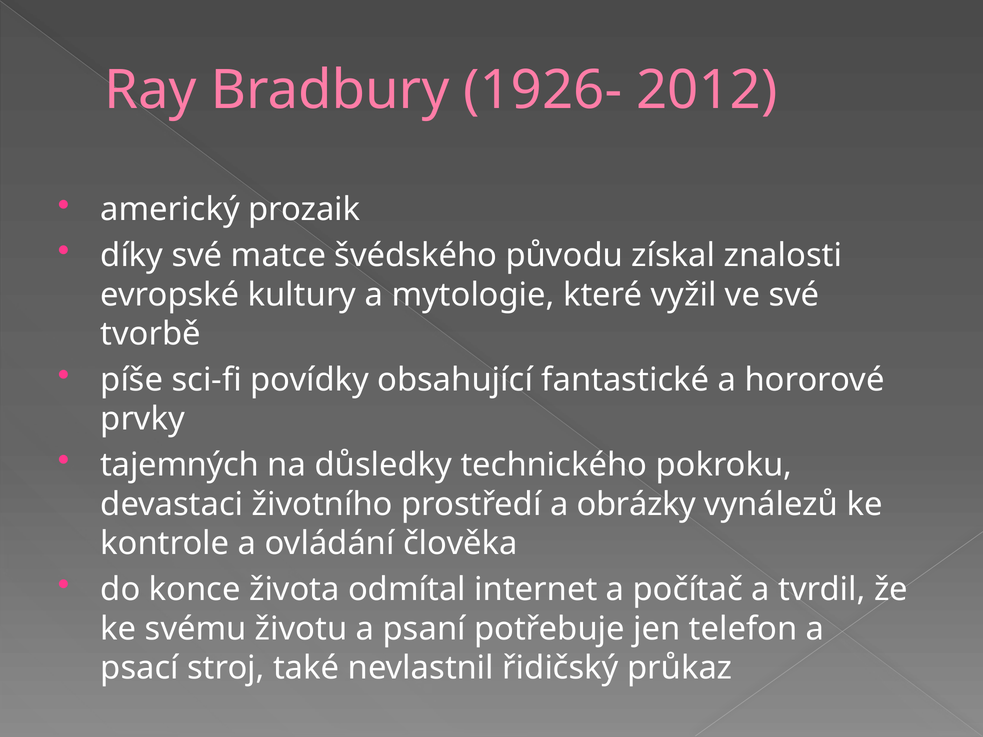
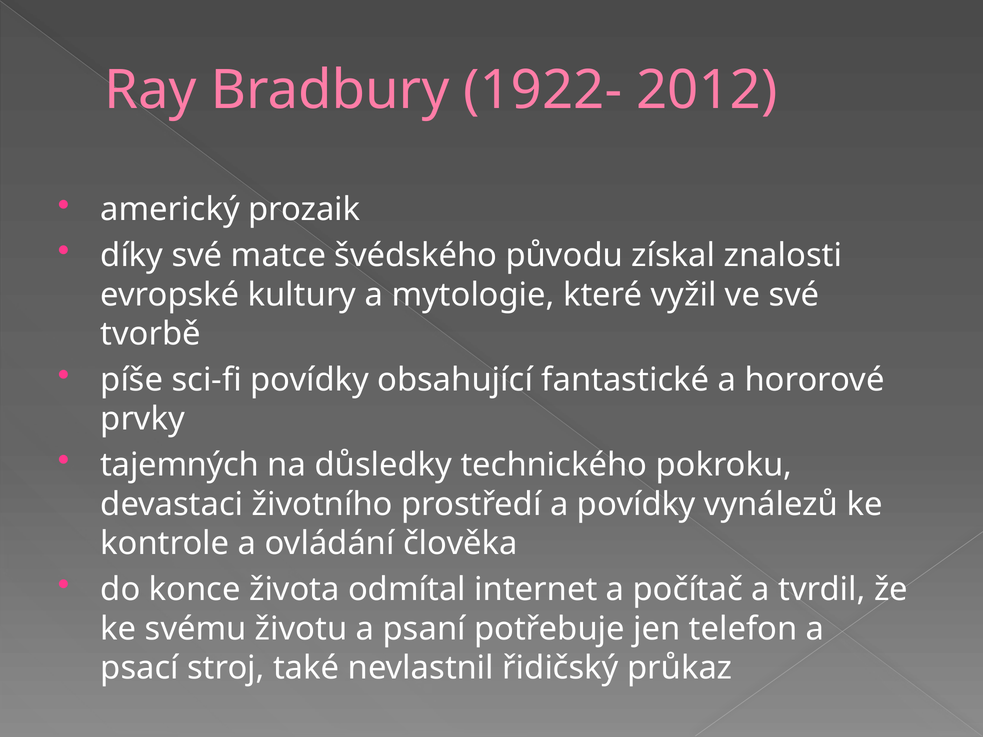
1926-: 1926- -> 1922- (543, 90)
a obrázky: obrázky -> povídky (636, 504)
